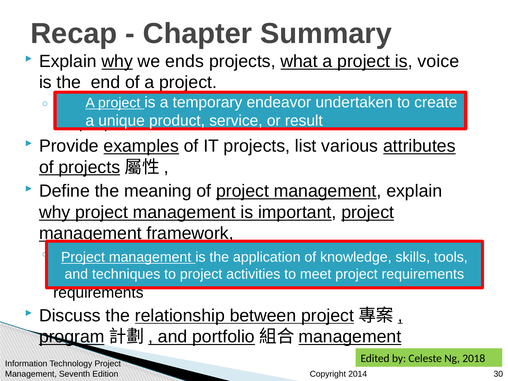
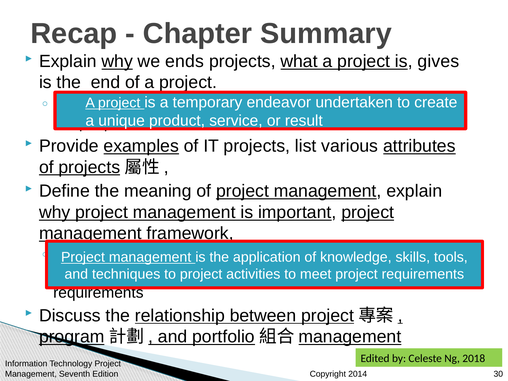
voice: voice -> gives (438, 61)
